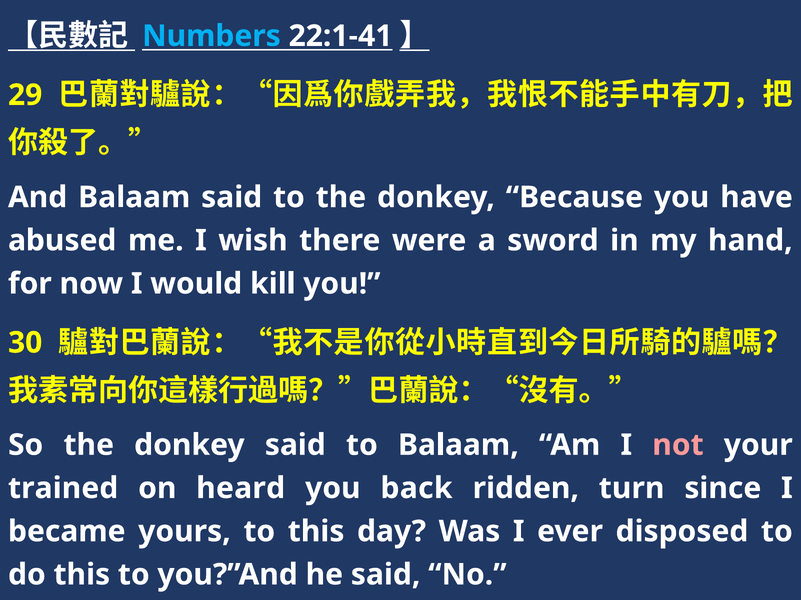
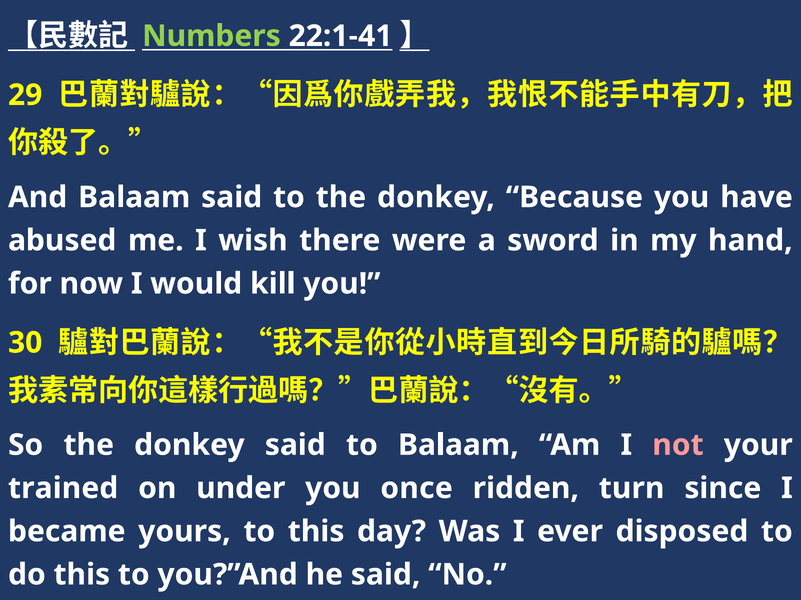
Numbers colour: light blue -> light green (211, 36)
heard: heard -> under (241, 489)
back: back -> once (417, 489)
